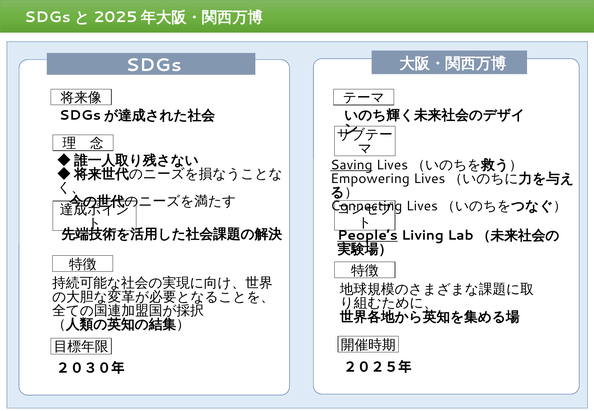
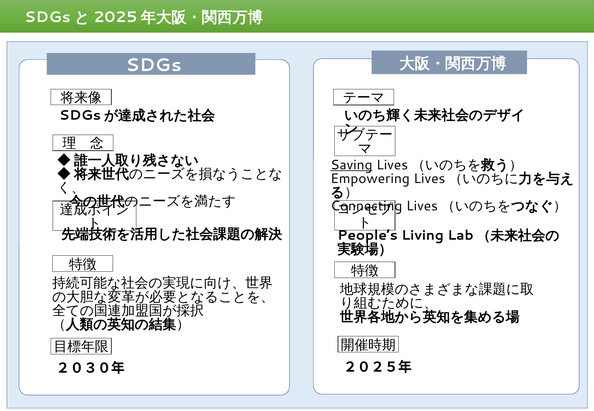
People’s underline: present -> none (368, 236)
